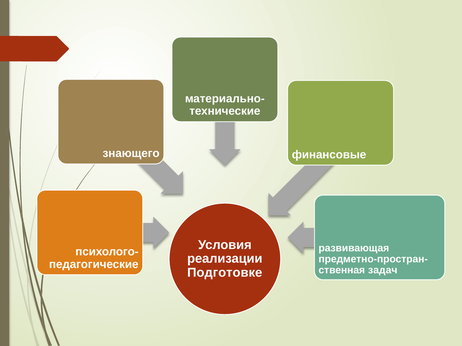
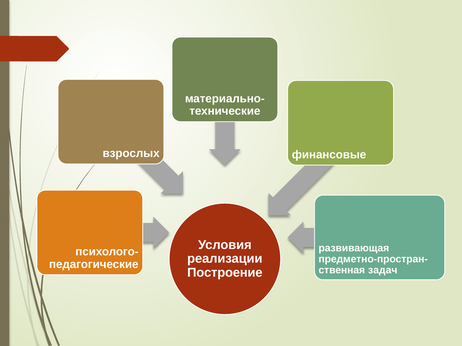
знающего: знающего -> взрослых (131, 154)
Подготовке: Подготовке -> Построение (225, 273)
